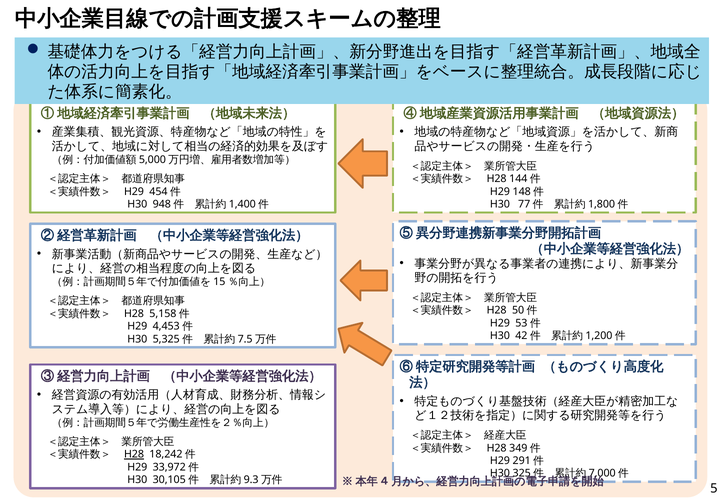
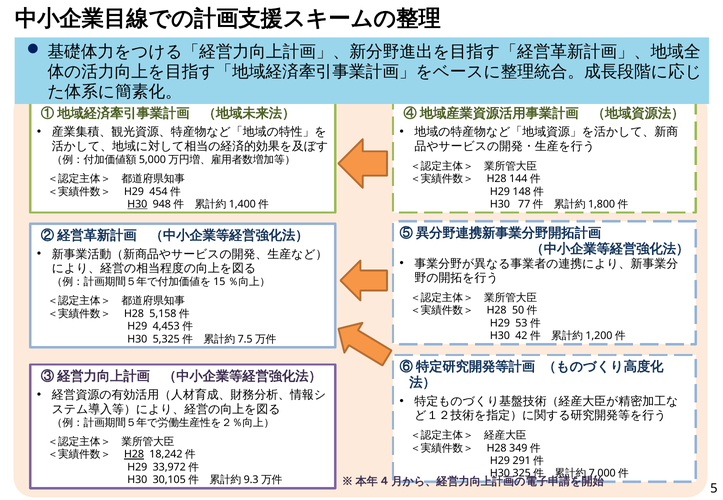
H30 underline: none -> present (137, 204)
